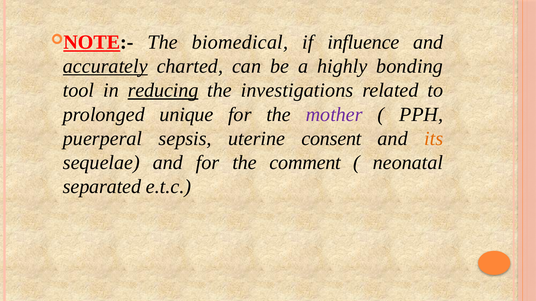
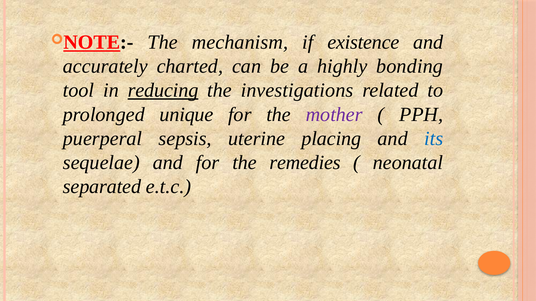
biomedical: biomedical -> mechanism (240, 42)
influence: influence -> existence (363, 42)
accurately underline: present -> none (105, 66)
consent: consent -> placing (331, 139)
its colour: orange -> blue (434, 139)
comment: comment -> remedies (305, 163)
